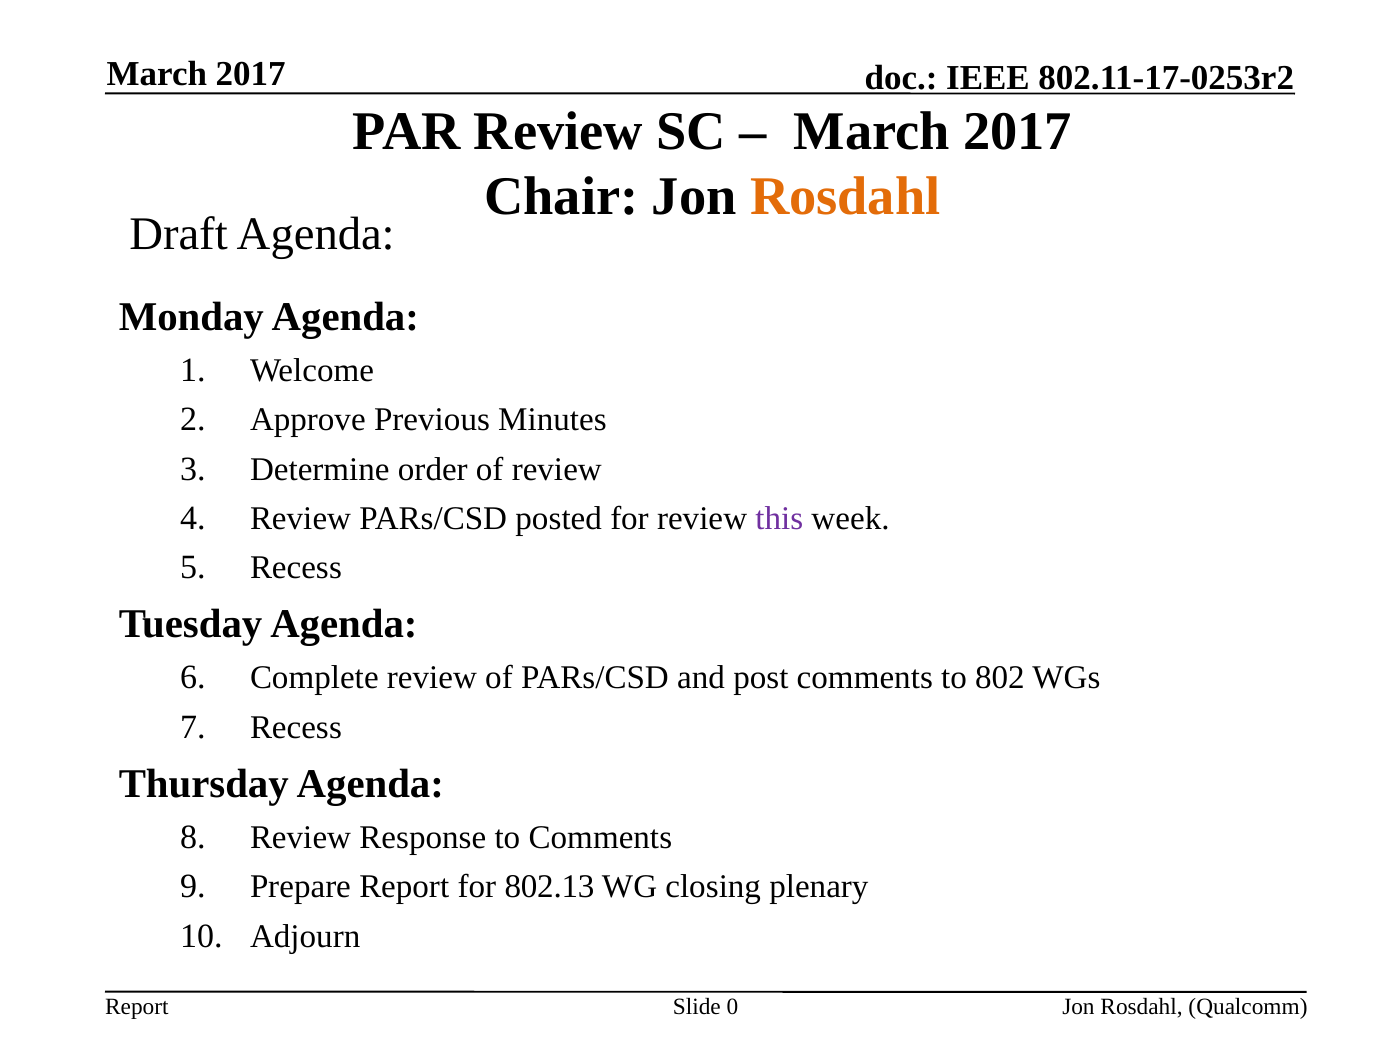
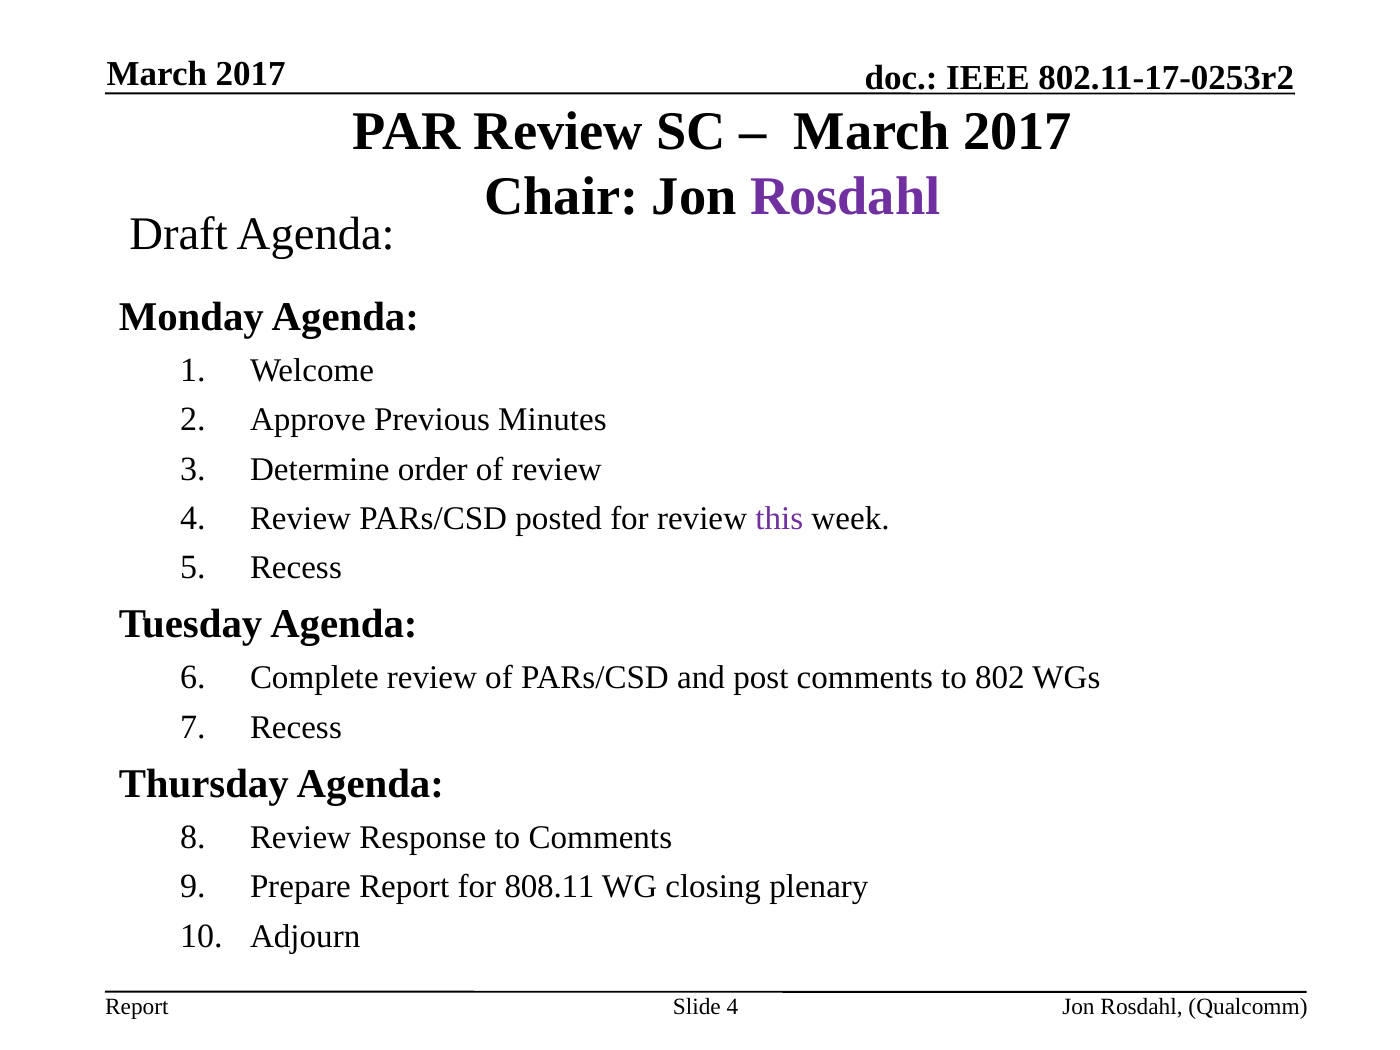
Rosdahl colour: orange -> purple (845, 197)
802.13: 802.13 -> 808.11 (550, 887)
Slide 0: 0 -> 4 (733, 1007)
